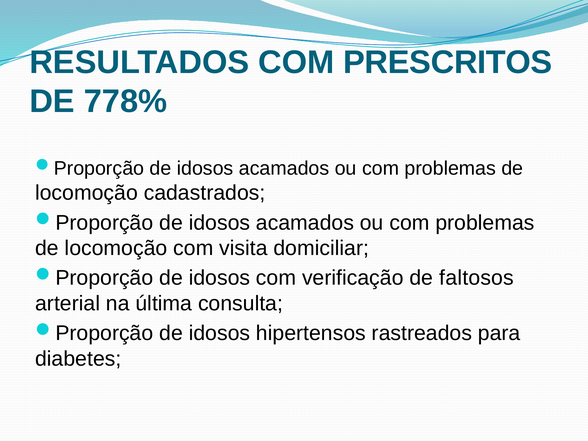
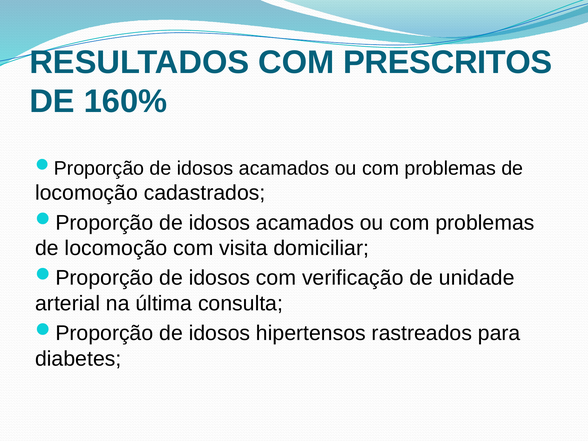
778%: 778% -> 160% (125, 101)
faltosos: faltosos -> unidade (477, 278)
